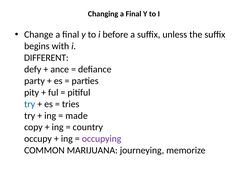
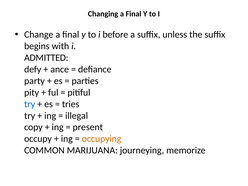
DIFFERENT: DIFFERENT -> ADMITTED (46, 58)
made: made -> illegal (77, 116)
country: country -> present (88, 127)
occupying colour: purple -> orange (102, 139)
